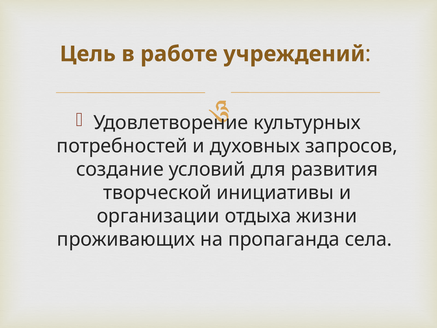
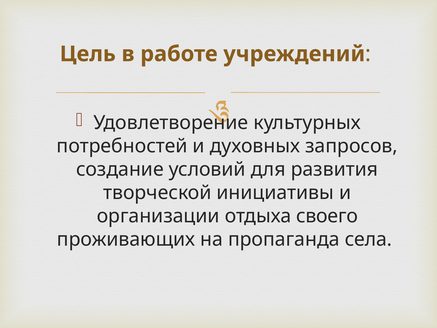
жизни: жизни -> своего (327, 216)
